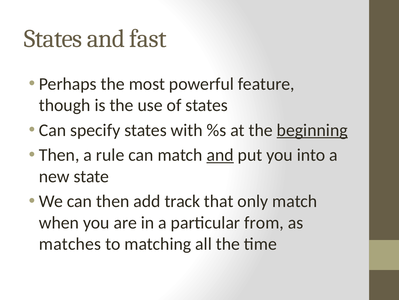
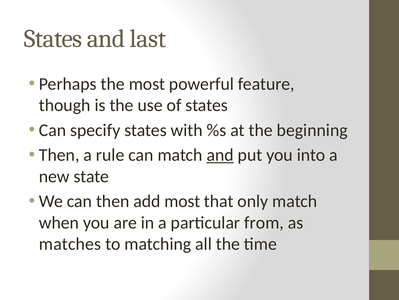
fast: fast -> last (148, 39)
beginning underline: present -> none (312, 130)
add track: track -> most (182, 201)
